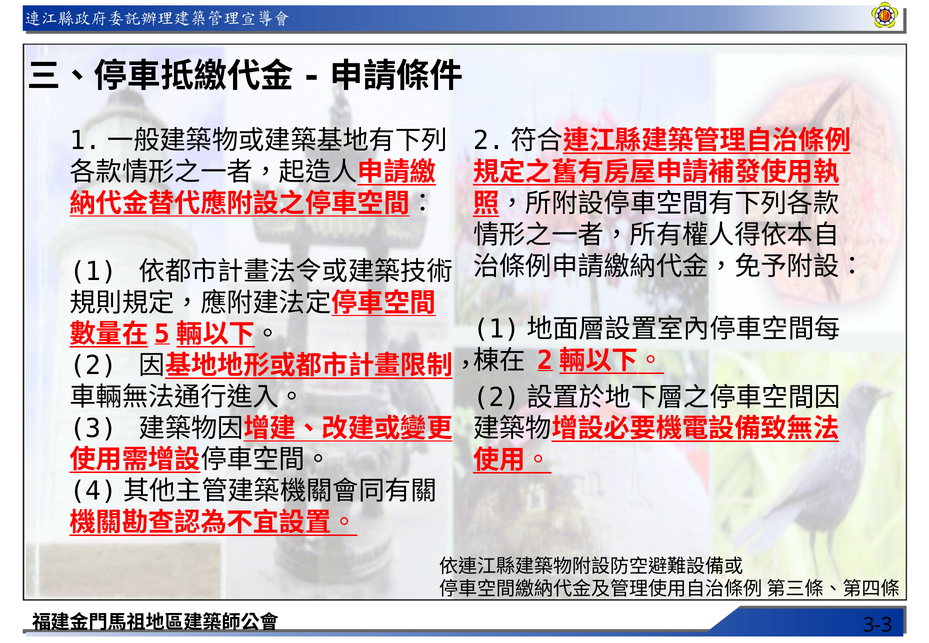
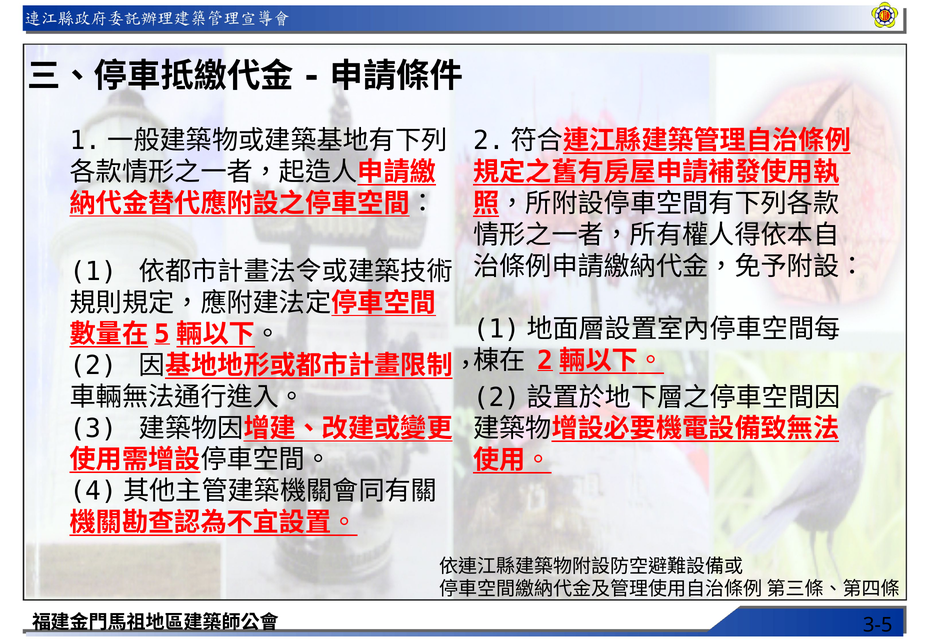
3-3: 3-3 -> 3-5 (878, 625)
